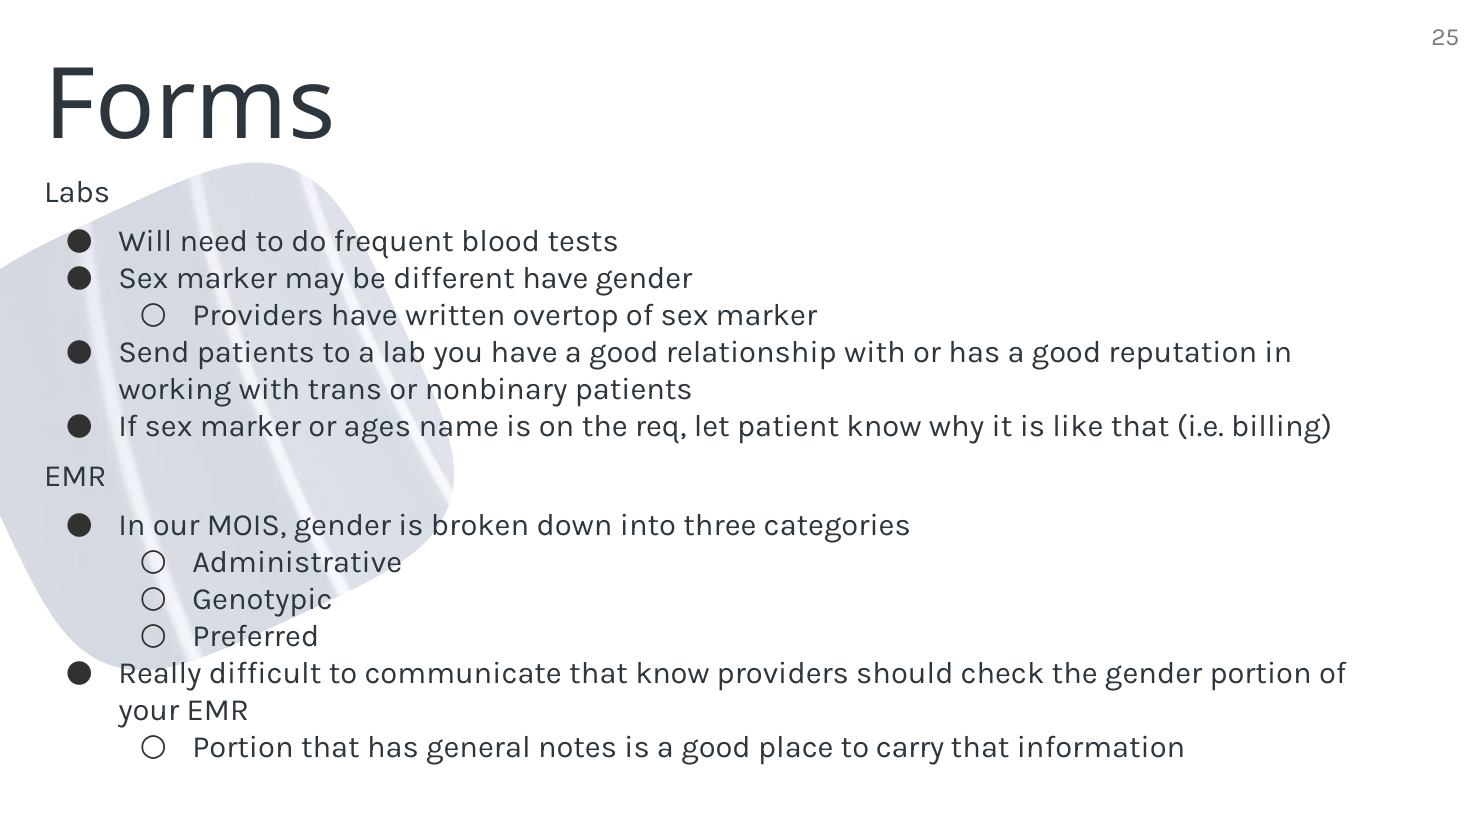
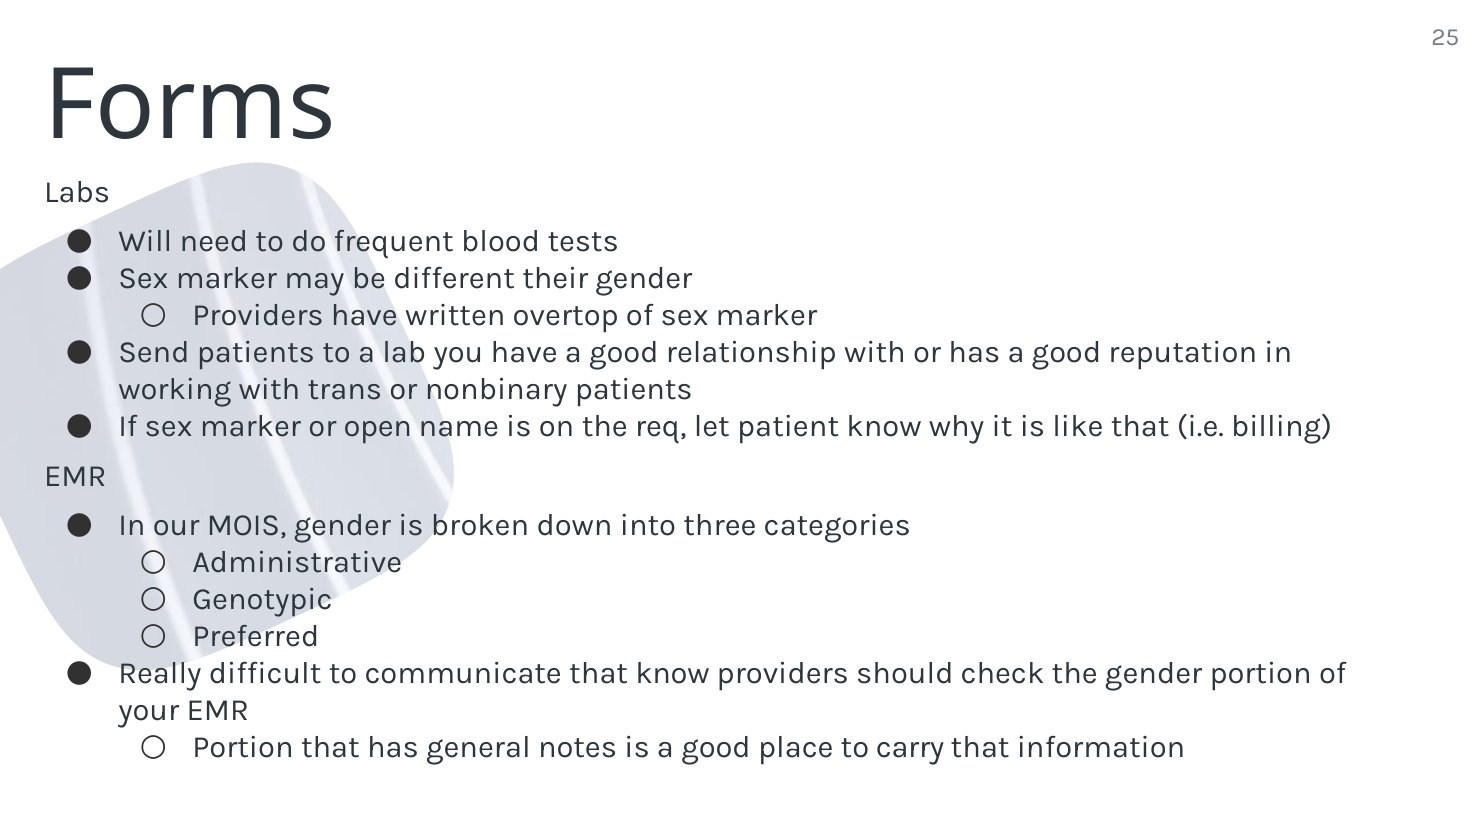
different have: have -> their (555, 279)
ages: ages -> open (378, 427)
